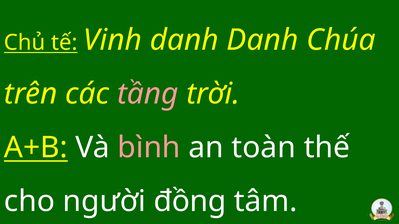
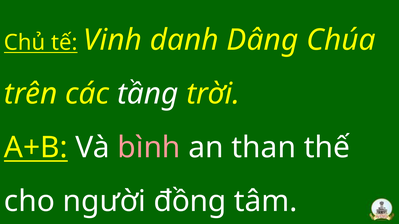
danh Danh: Danh -> Dâng (263, 40)
tầng colour: pink -> white (148, 94)
toàn: toàn -> than (264, 148)
